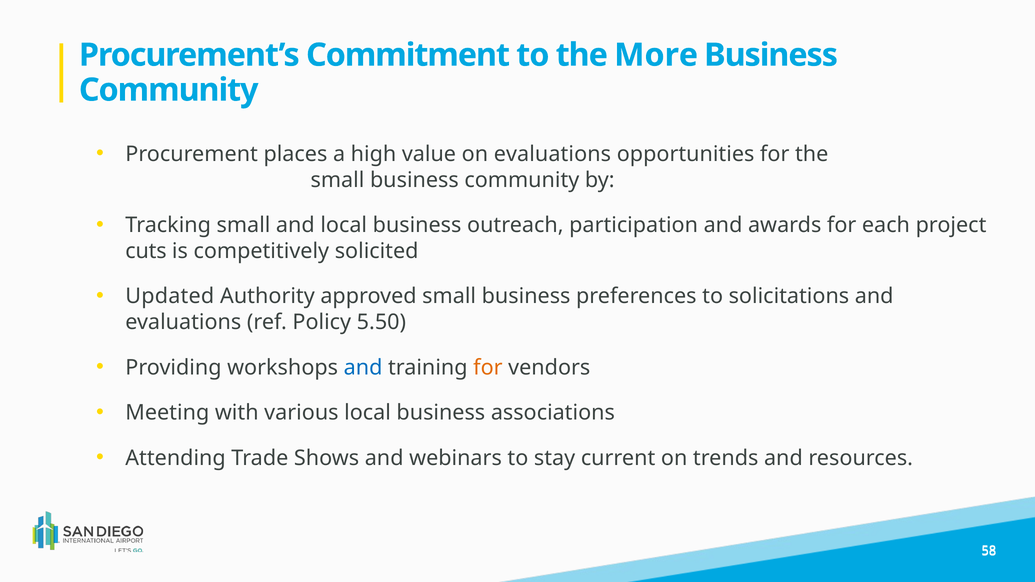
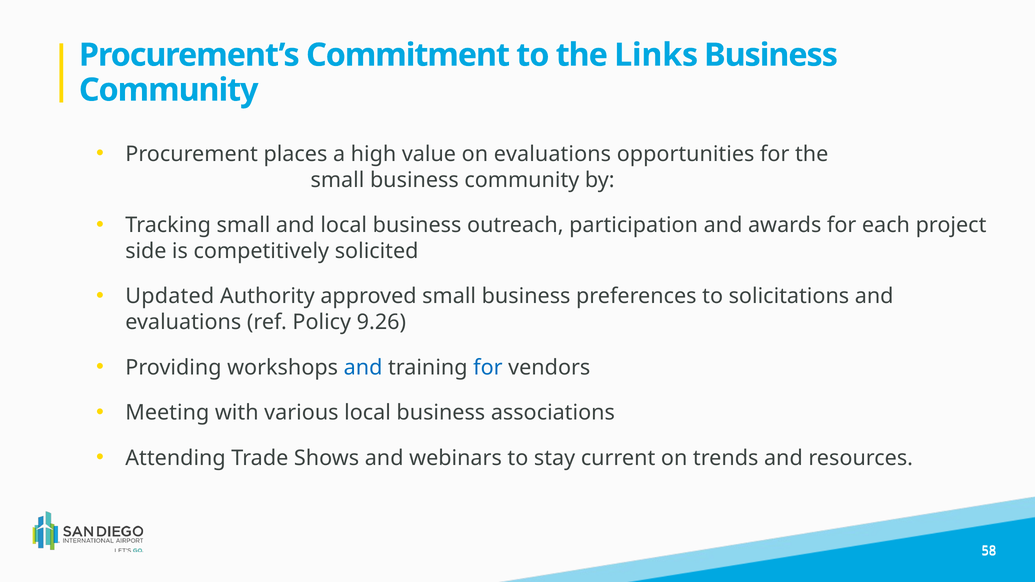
More: More -> Links (656, 55)
cuts: cuts -> side (146, 251)
5.50: 5.50 -> 9.26 (381, 322)
for colour: orange -> blue (488, 368)
